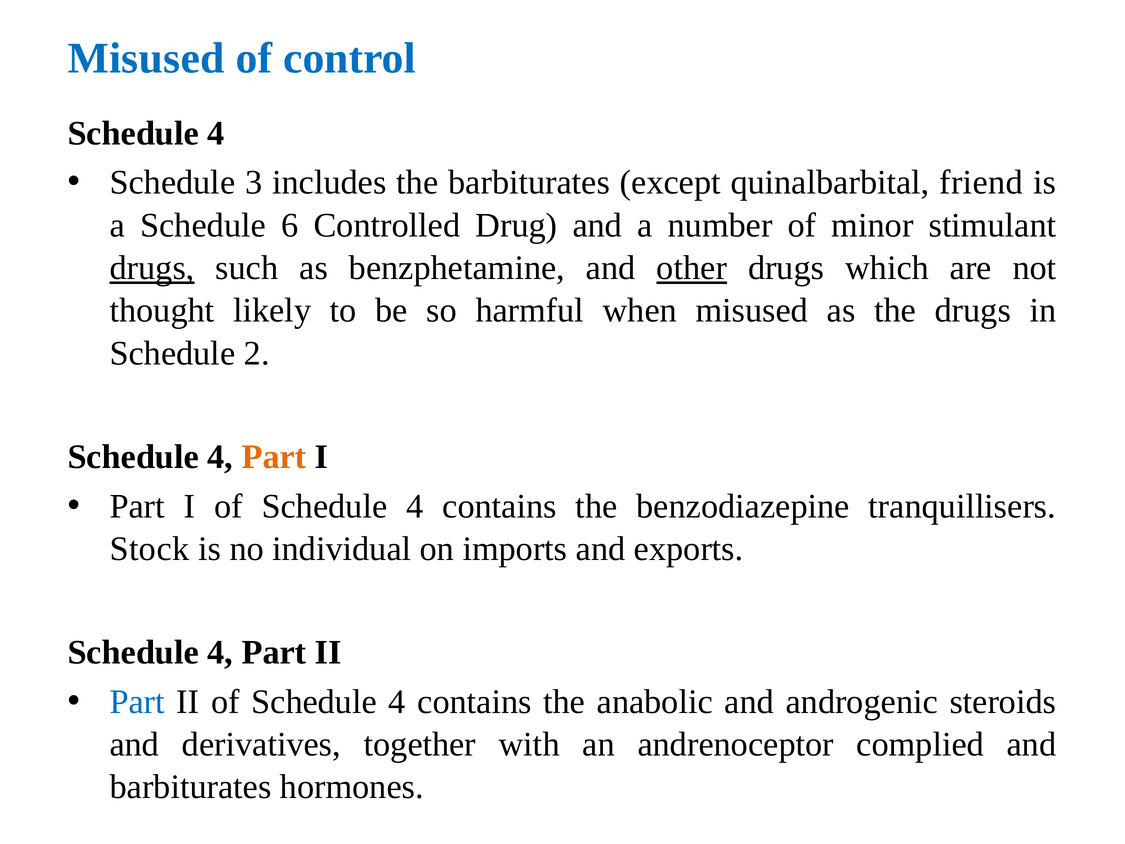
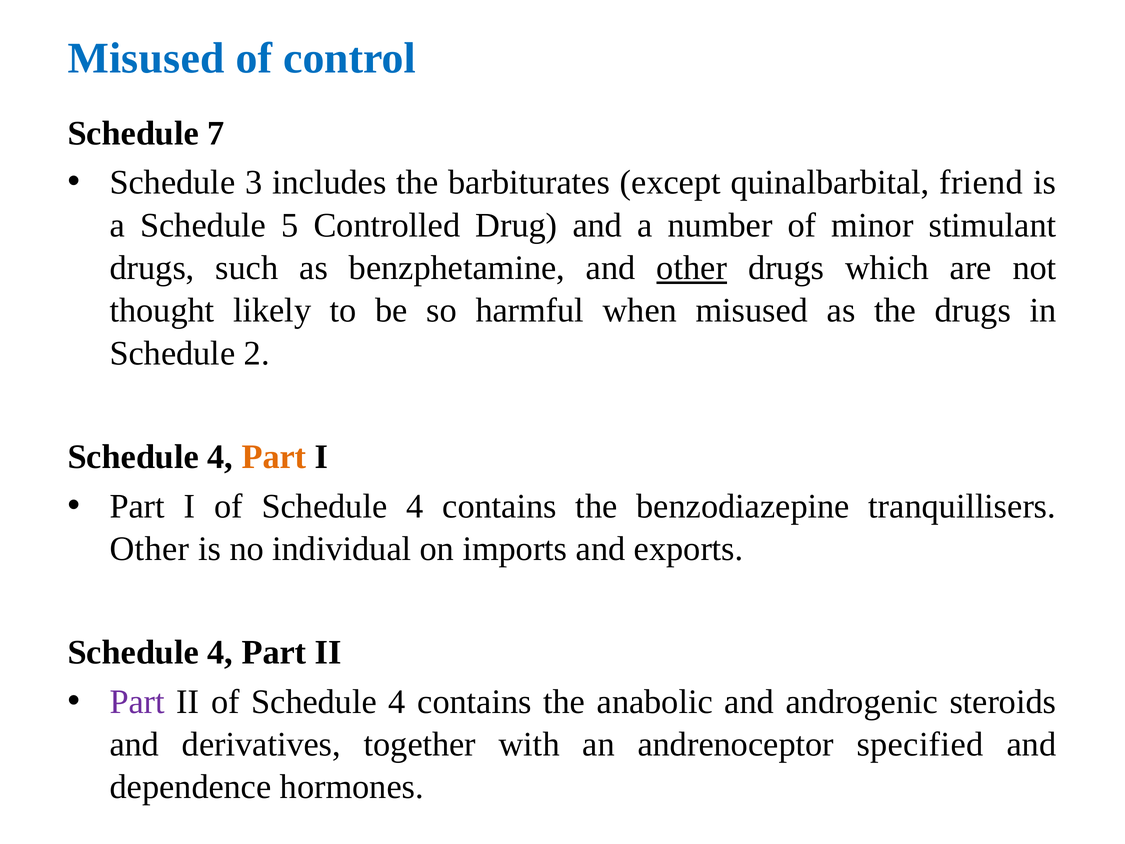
4: 4 -> 7 (216, 133)
6: 6 -> 5 (290, 225)
drugs underline: present -> none (152, 268)
Stock: Stock -> Other (149, 549)
Part colour: blue -> purple (137, 702)
complied: complied -> specified (920, 744)
barbiturates: barbiturates -> dependence (191, 787)
